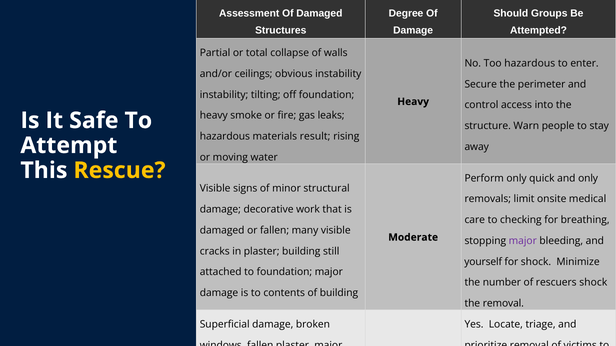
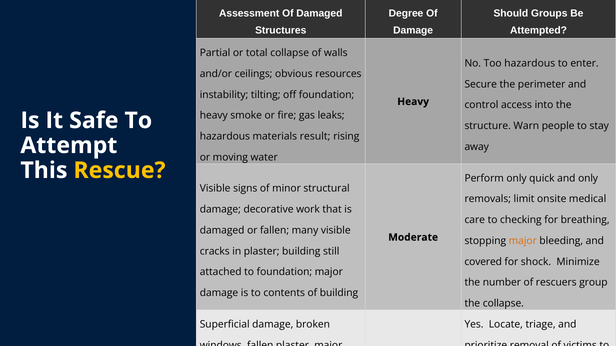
obvious instability: instability -> resources (338, 74)
major colour: purple -> orange (523, 241)
yourself: yourself -> covered (483, 262)
rescuers shock: shock -> group (593, 283)
the removal: removal -> collapse (503, 304)
